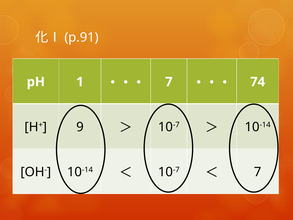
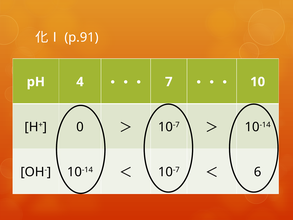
1: 1 -> 4 (80, 82)
74: 74 -> 10 (258, 82)
9: 9 -> 0 (80, 127)
7: 7 -> 6 (258, 172)
